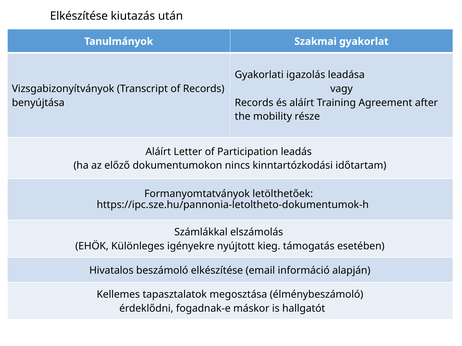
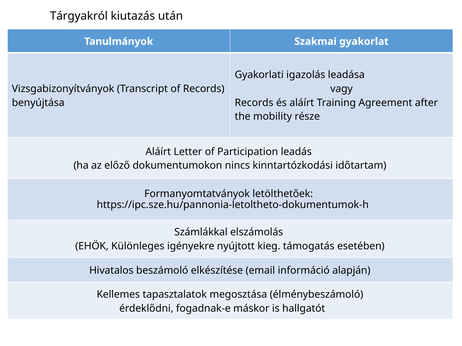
Elkészítése: Elkészítése -> Tárgyakról (79, 16)
